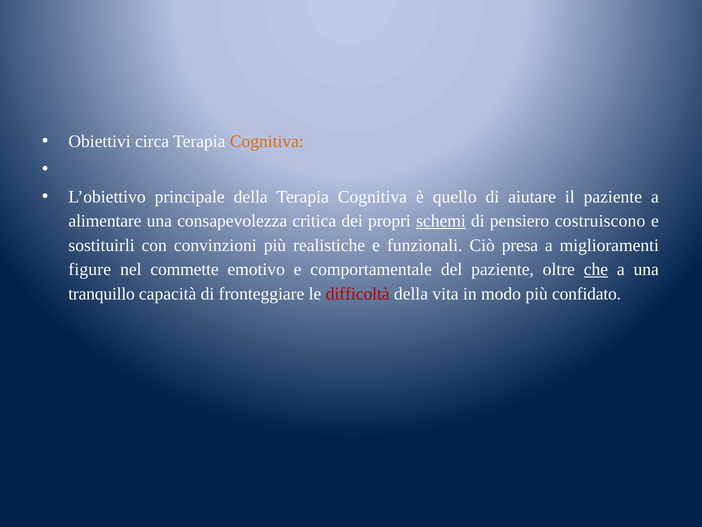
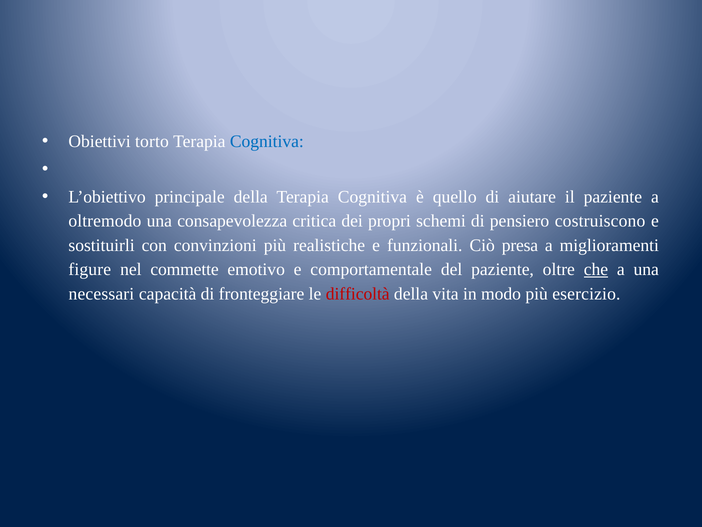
circa: circa -> torto (152, 141)
Cognitiva colour: orange -> blue (267, 141)
alimentare: alimentare -> oltremodo (105, 221)
schemi underline: present -> none (441, 221)
tranquillo: tranquillo -> necessari (101, 294)
confidato: confidato -> esercizio (586, 294)
